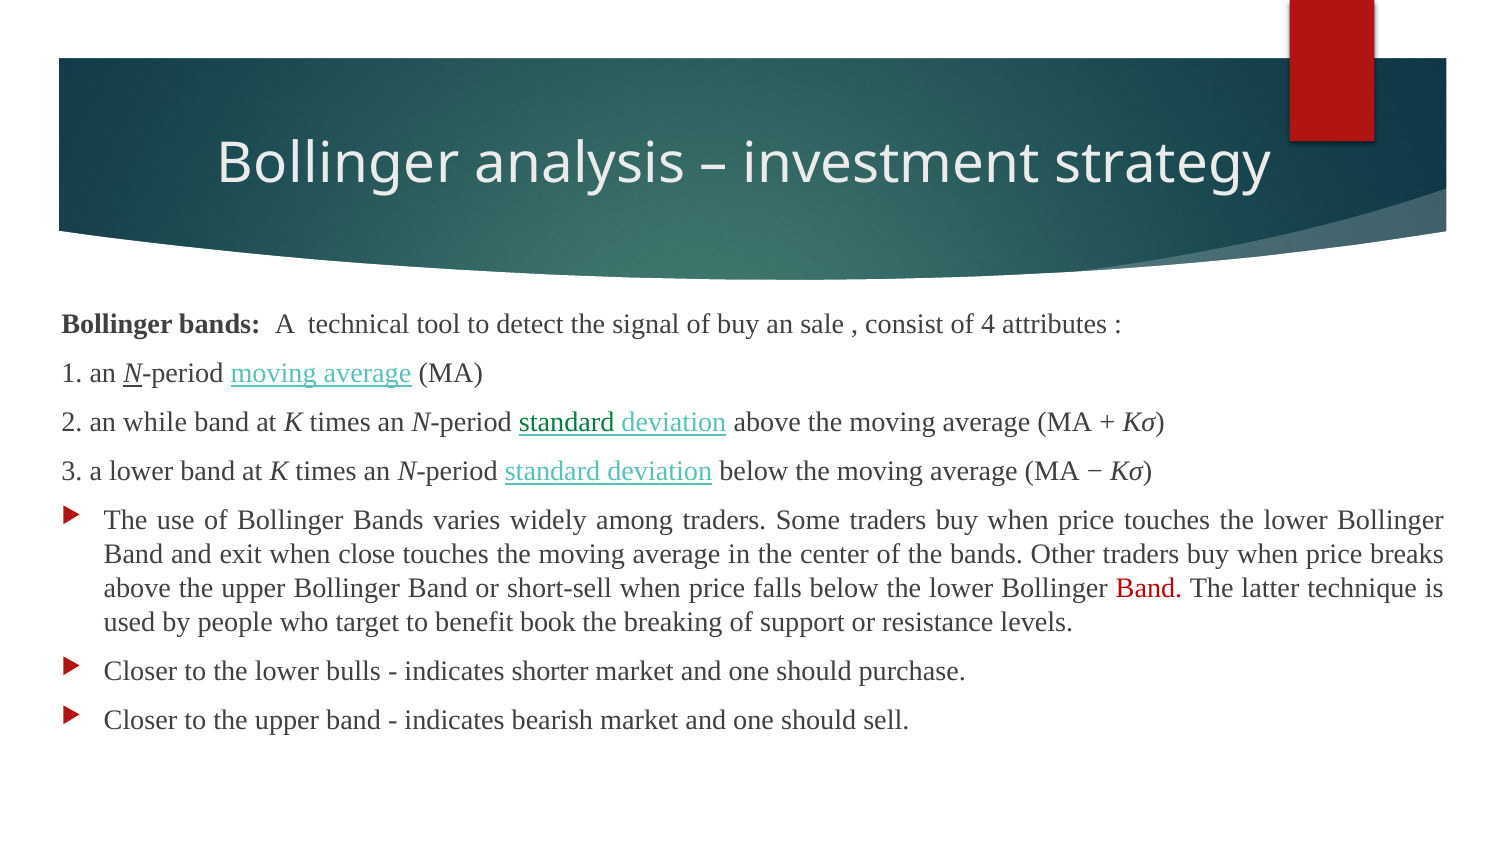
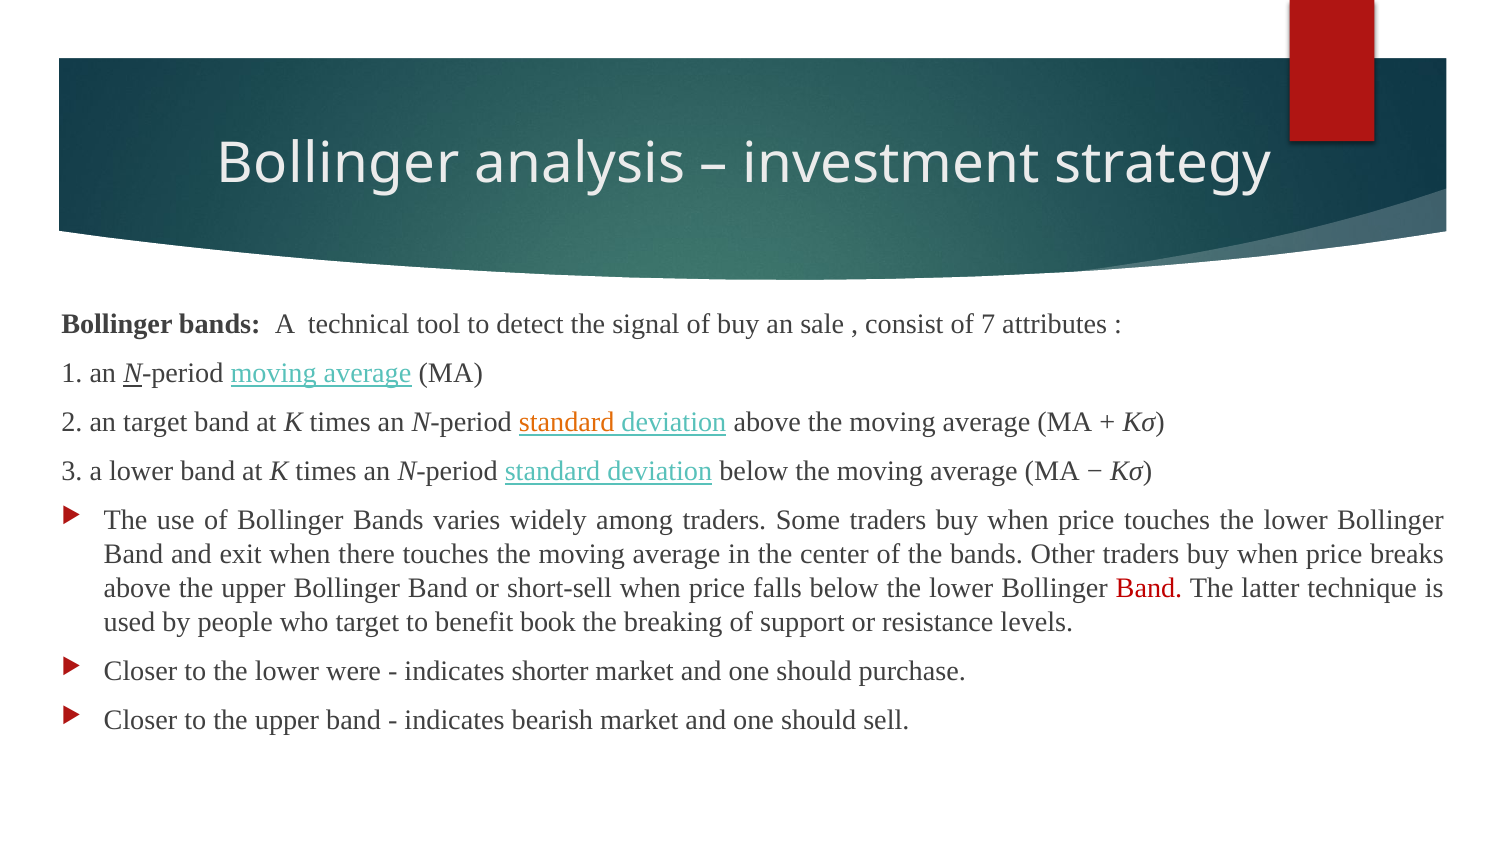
4: 4 -> 7 (988, 325)
an while: while -> target (155, 423)
standard colour: green -> orange (567, 423)
close: close -> there (367, 554)
bulls: bulls -> were (354, 671)
